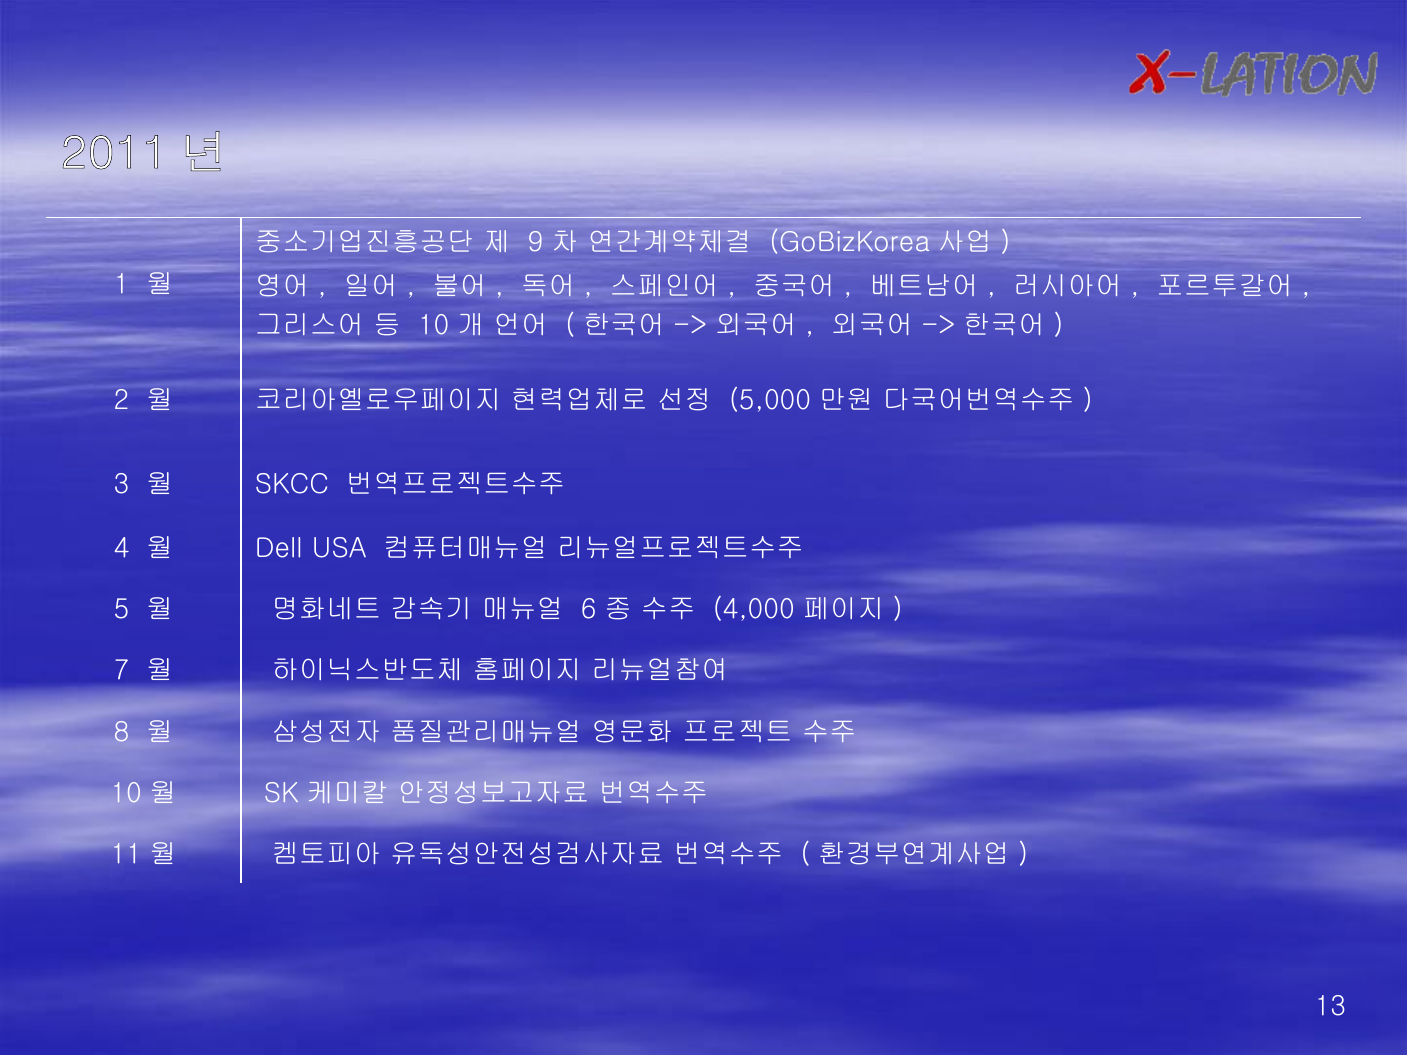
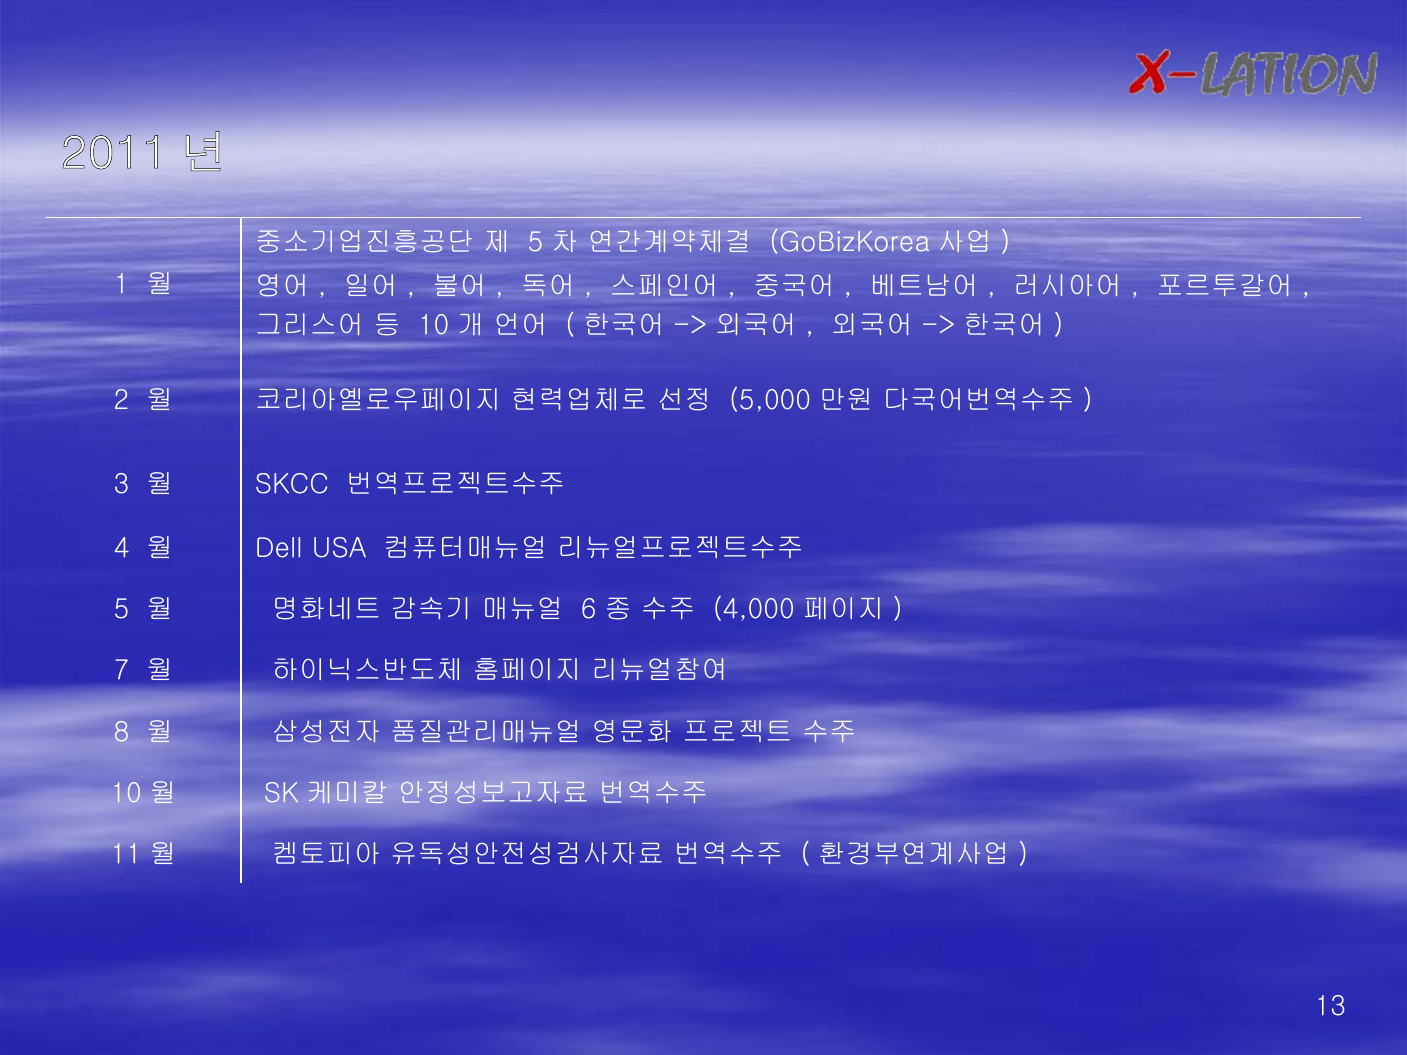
9: 9 -> 5 (536, 242)
